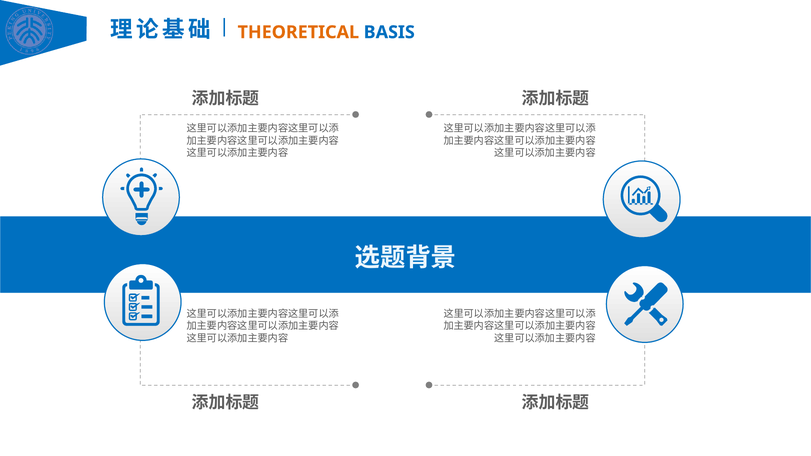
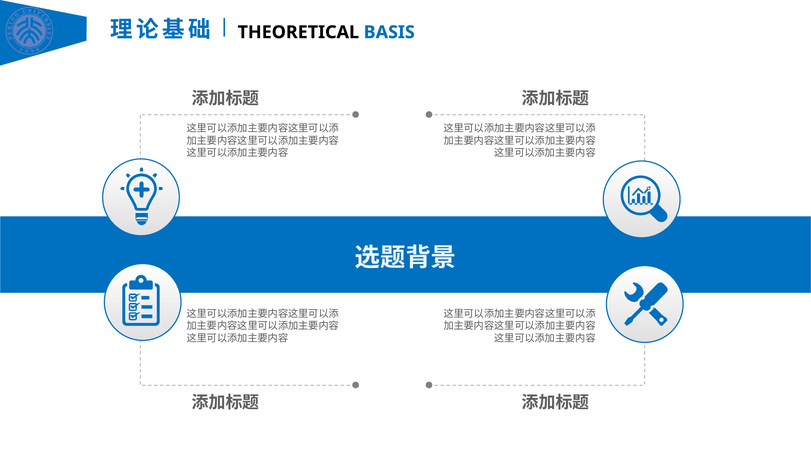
THEORETICAL colour: orange -> black (298, 32)
